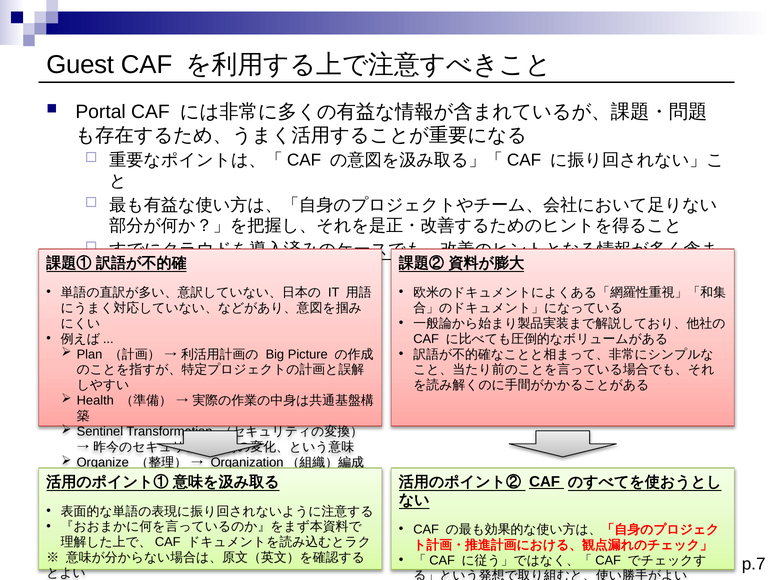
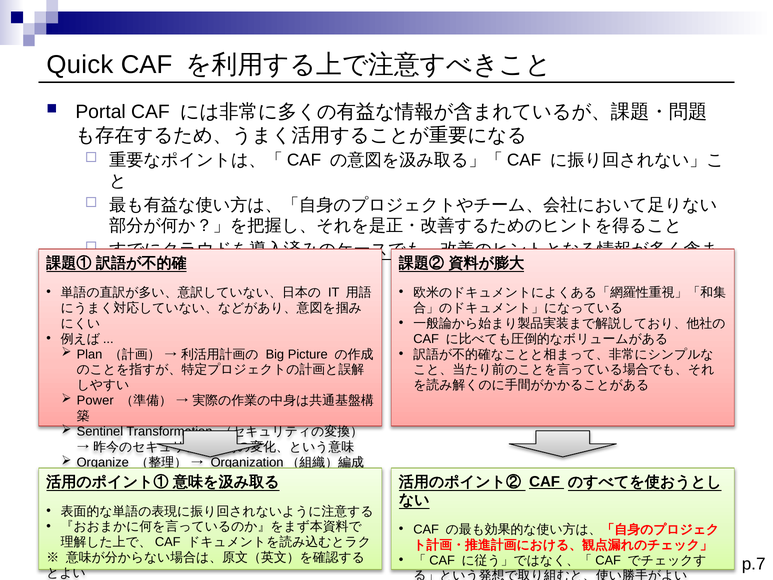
Guest: Guest -> Quick (80, 65)
Health: Health -> Power (95, 400)
